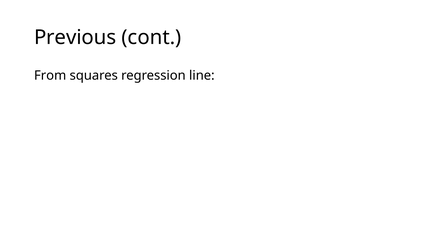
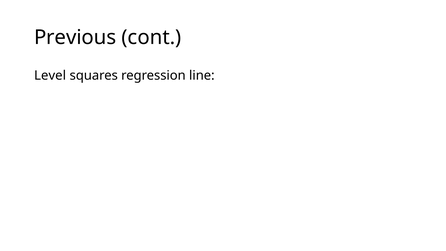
From: From -> Level (50, 75)
